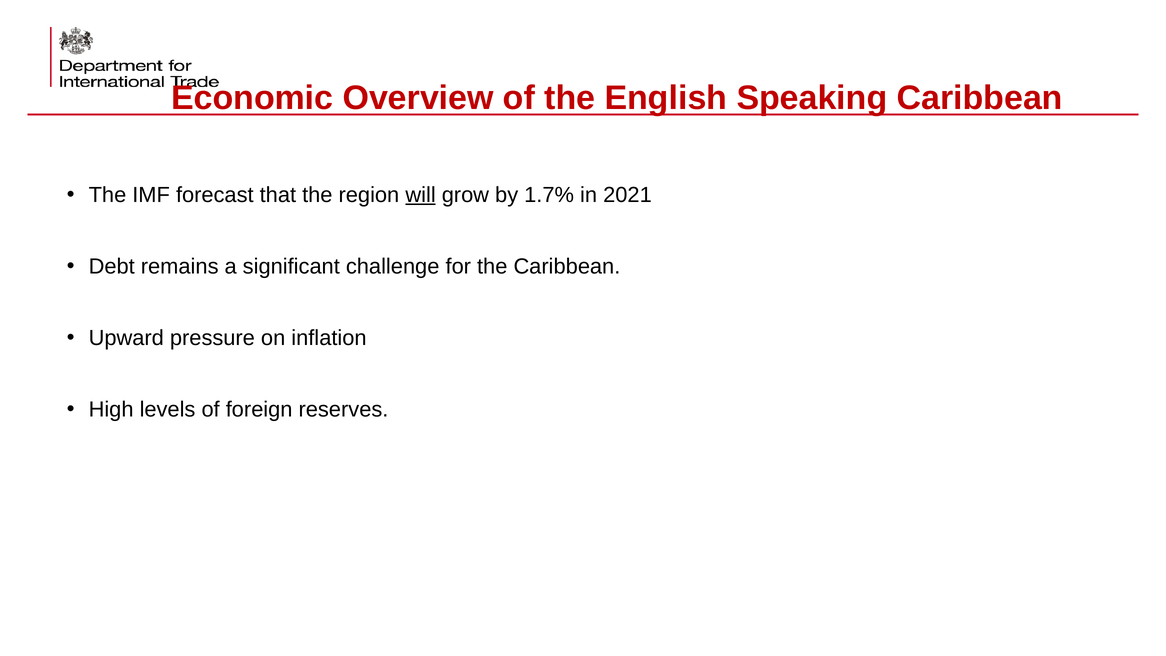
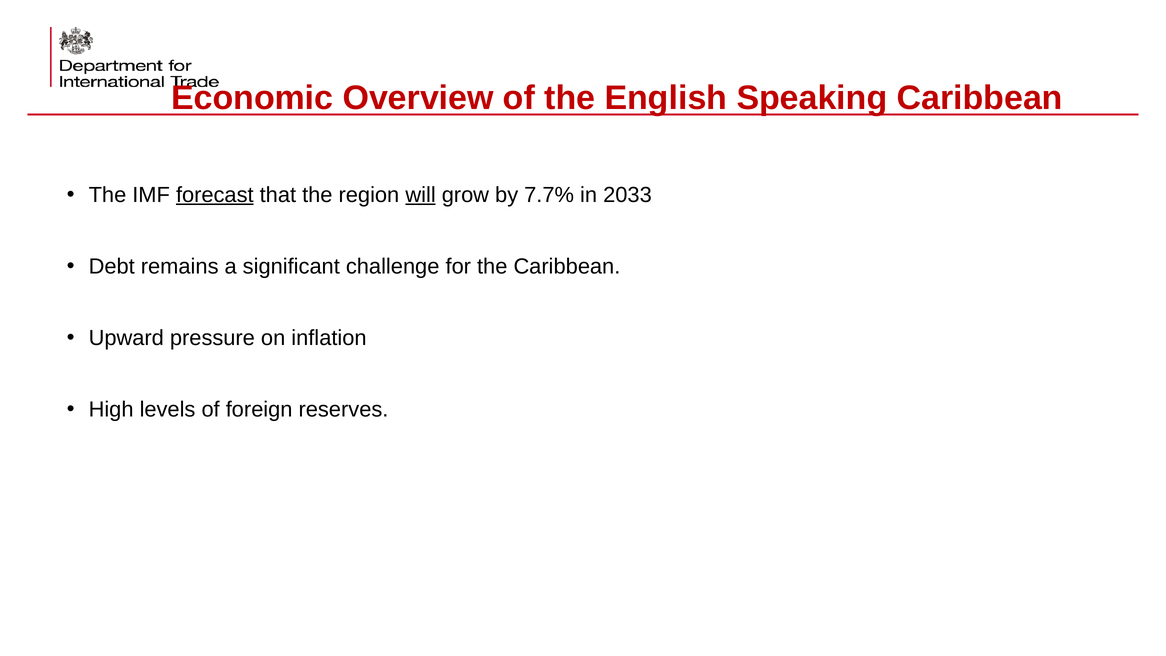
forecast underline: none -> present (215, 195)
1.7%: 1.7% -> 7.7% (549, 195)
2021: 2021 -> 2033 (627, 195)
